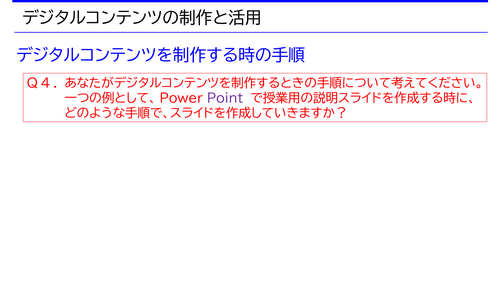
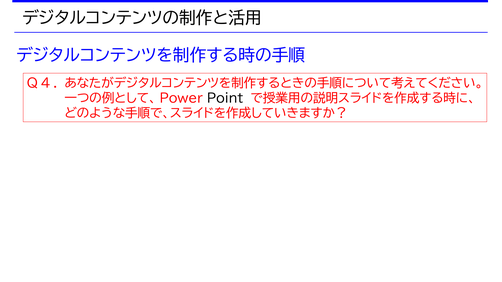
Point colour: purple -> black (225, 99)
